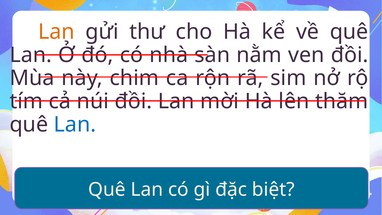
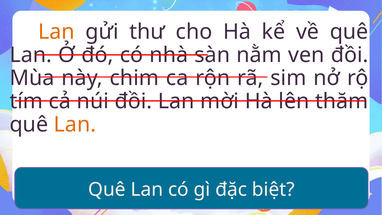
Lan colour: blue -> orange (75, 125)
